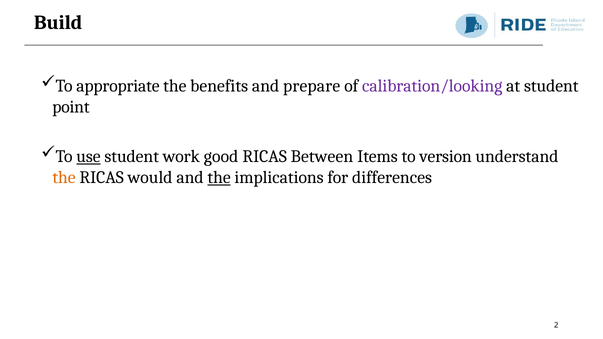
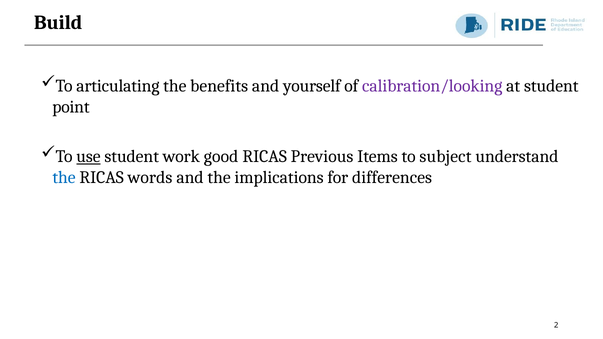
appropriate: appropriate -> articulating (118, 86)
prepare: prepare -> yourself (312, 86)
Between: Between -> Previous (322, 156)
version: version -> subject (445, 156)
the colour: orange -> blue (64, 178)
would: would -> words (150, 178)
the underline: present -> none (219, 178)
